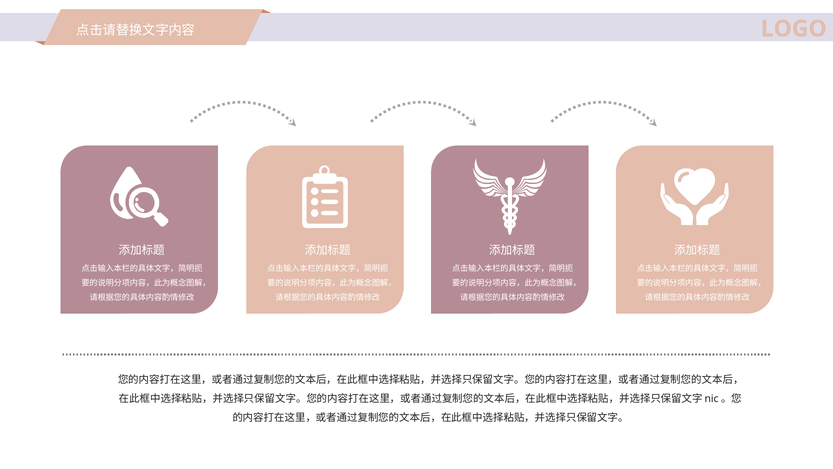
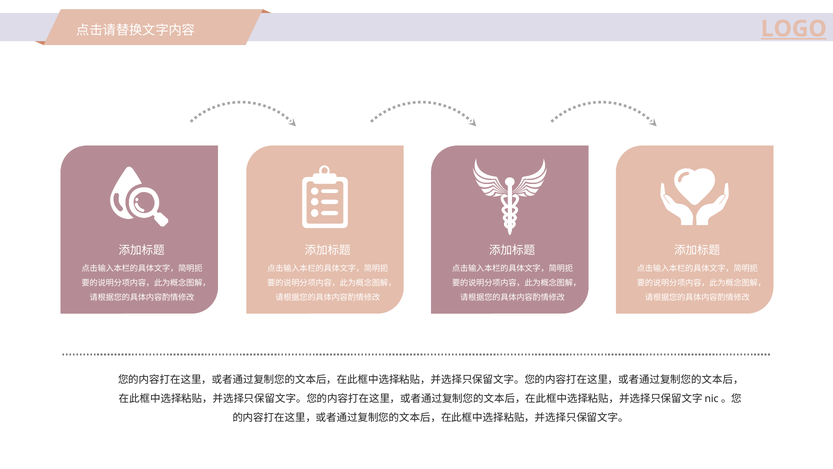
LOGO underline: none -> present (794, 29)
